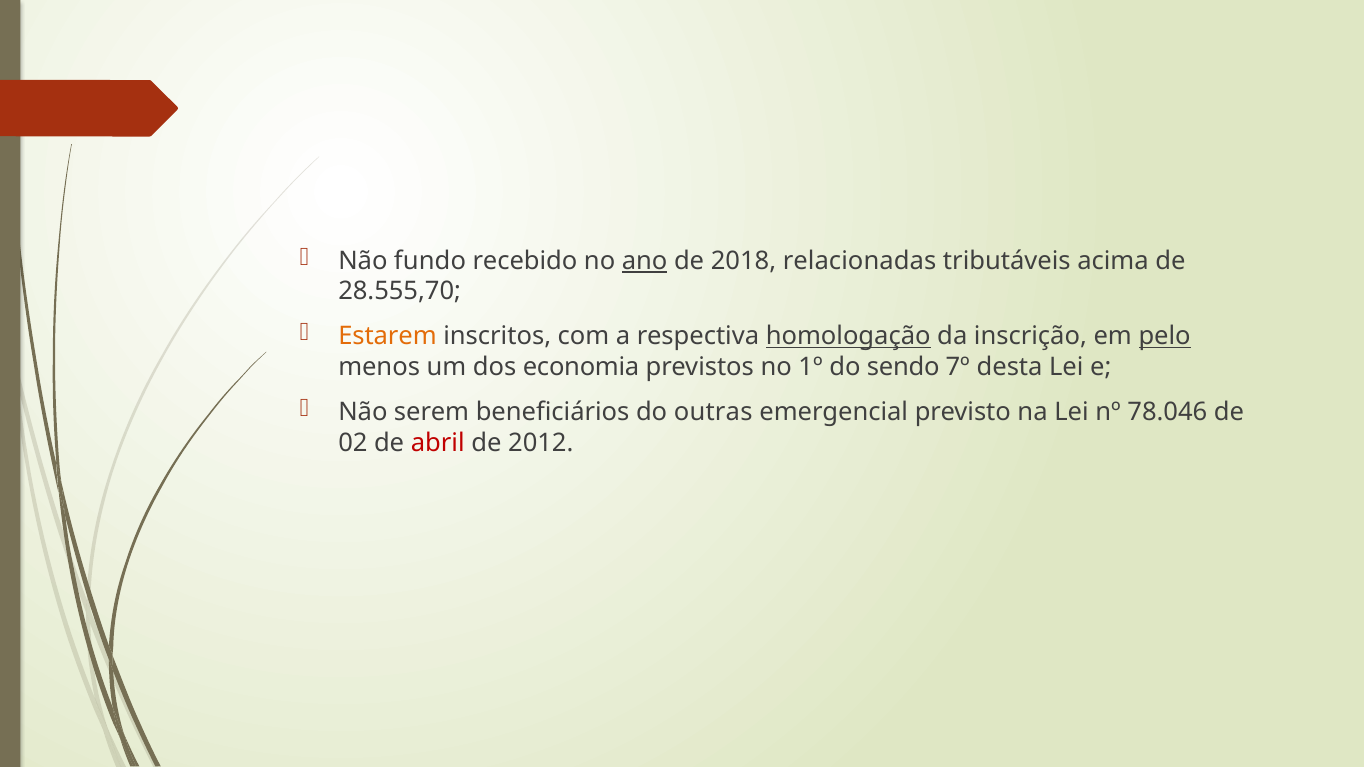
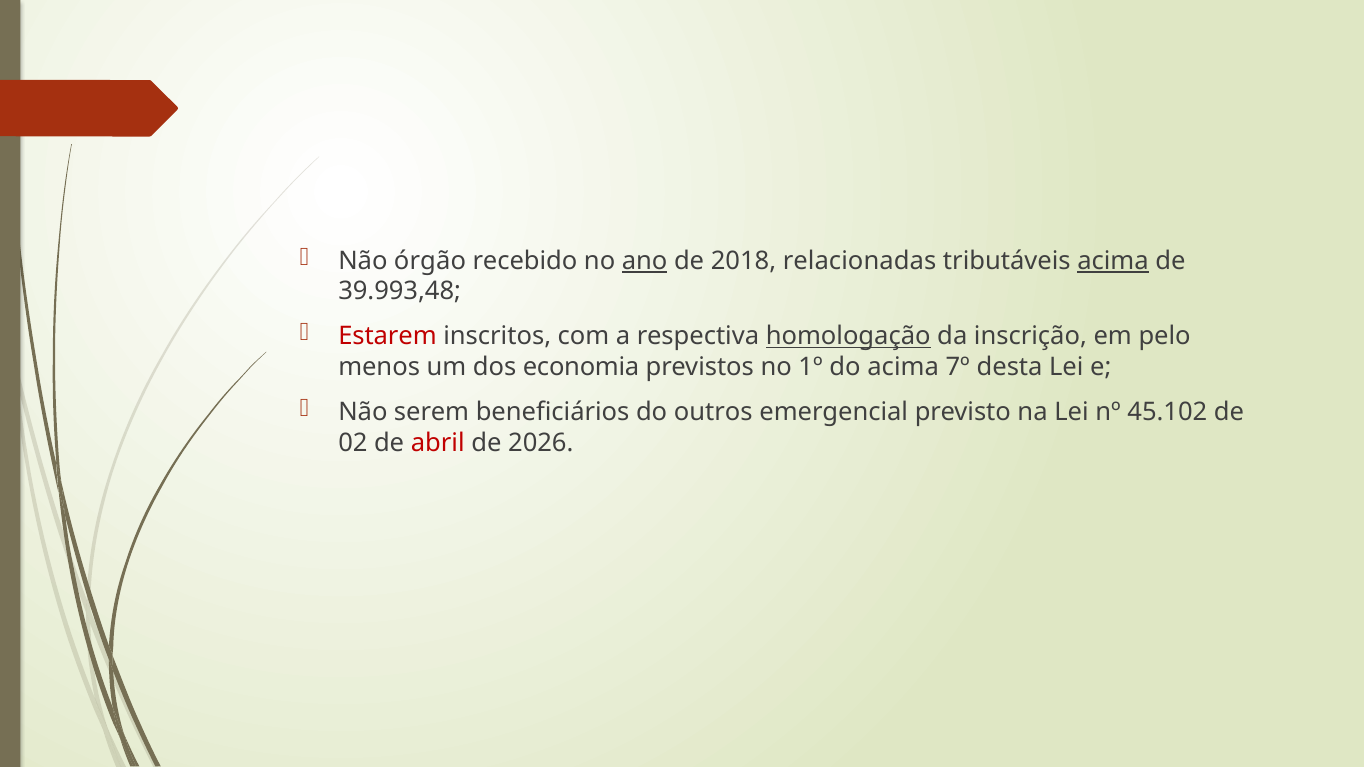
fundo: fundo -> órgão (430, 261)
acima underline: none -> present (1113, 261)
28.555,70: 28.555,70 -> 39.993,48 (400, 292)
Estarem colour: orange -> red (388, 337)
pelo underline: present -> none (1165, 337)
do sendo: sendo -> acima (903, 367)
outras: outras -> outros (713, 412)
78.046: 78.046 -> 45.102 (1167, 412)
2012: 2012 -> 2026 (541, 443)
